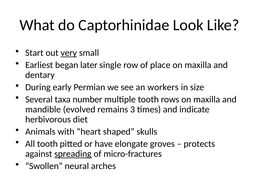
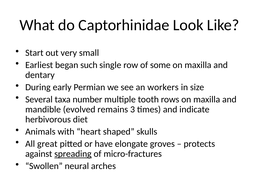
very underline: present -> none (69, 53)
later: later -> such (89, 65)
place: place -> some (160, 65)
All tooth: tooth -> great (47, 144)
